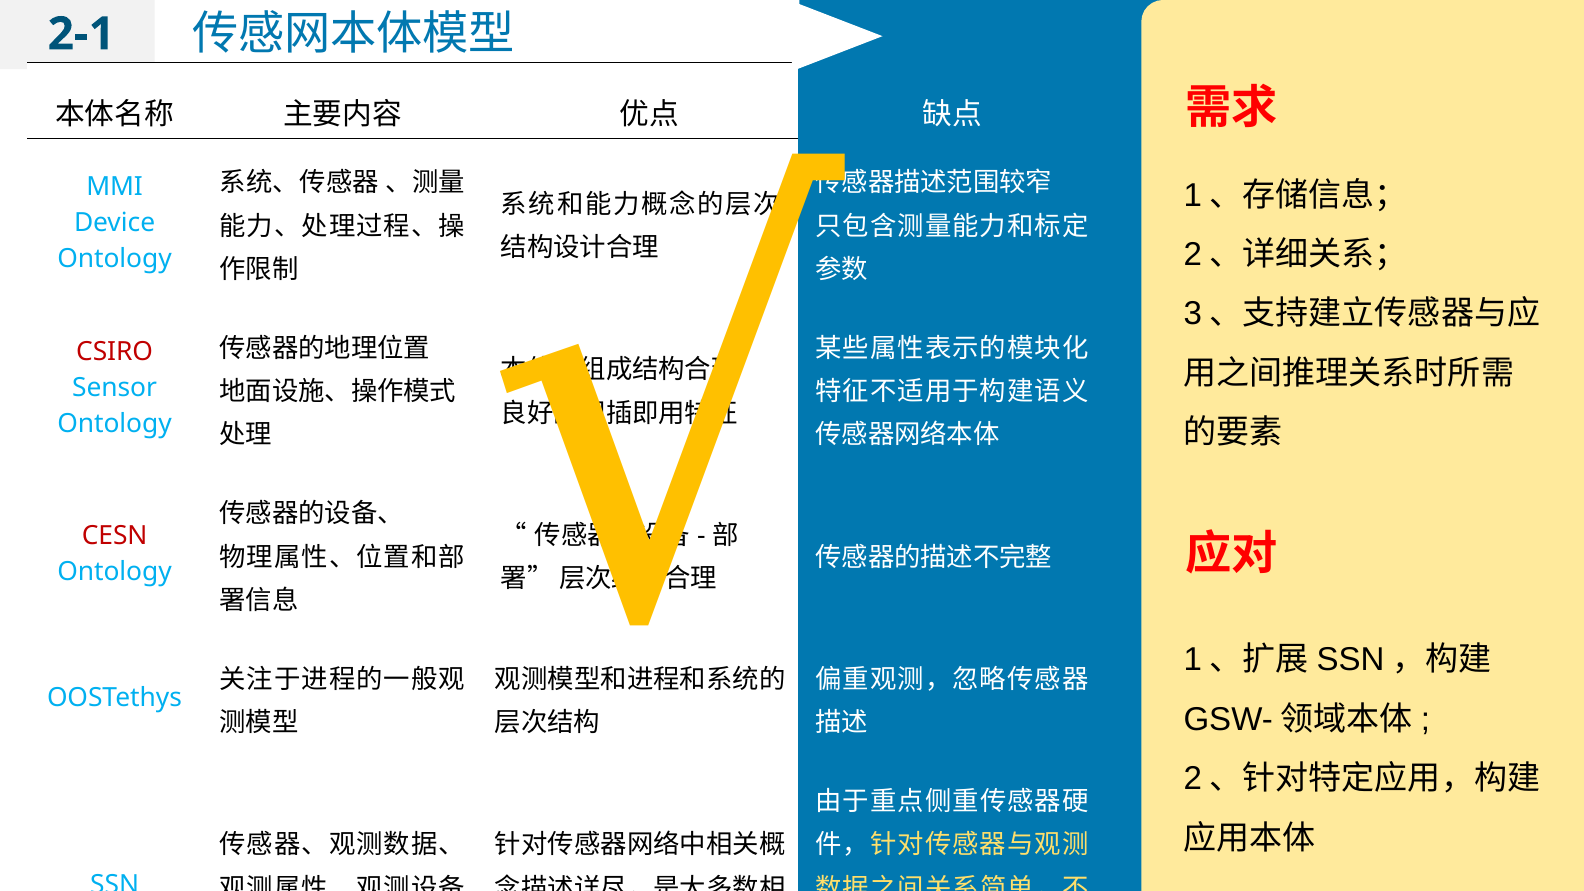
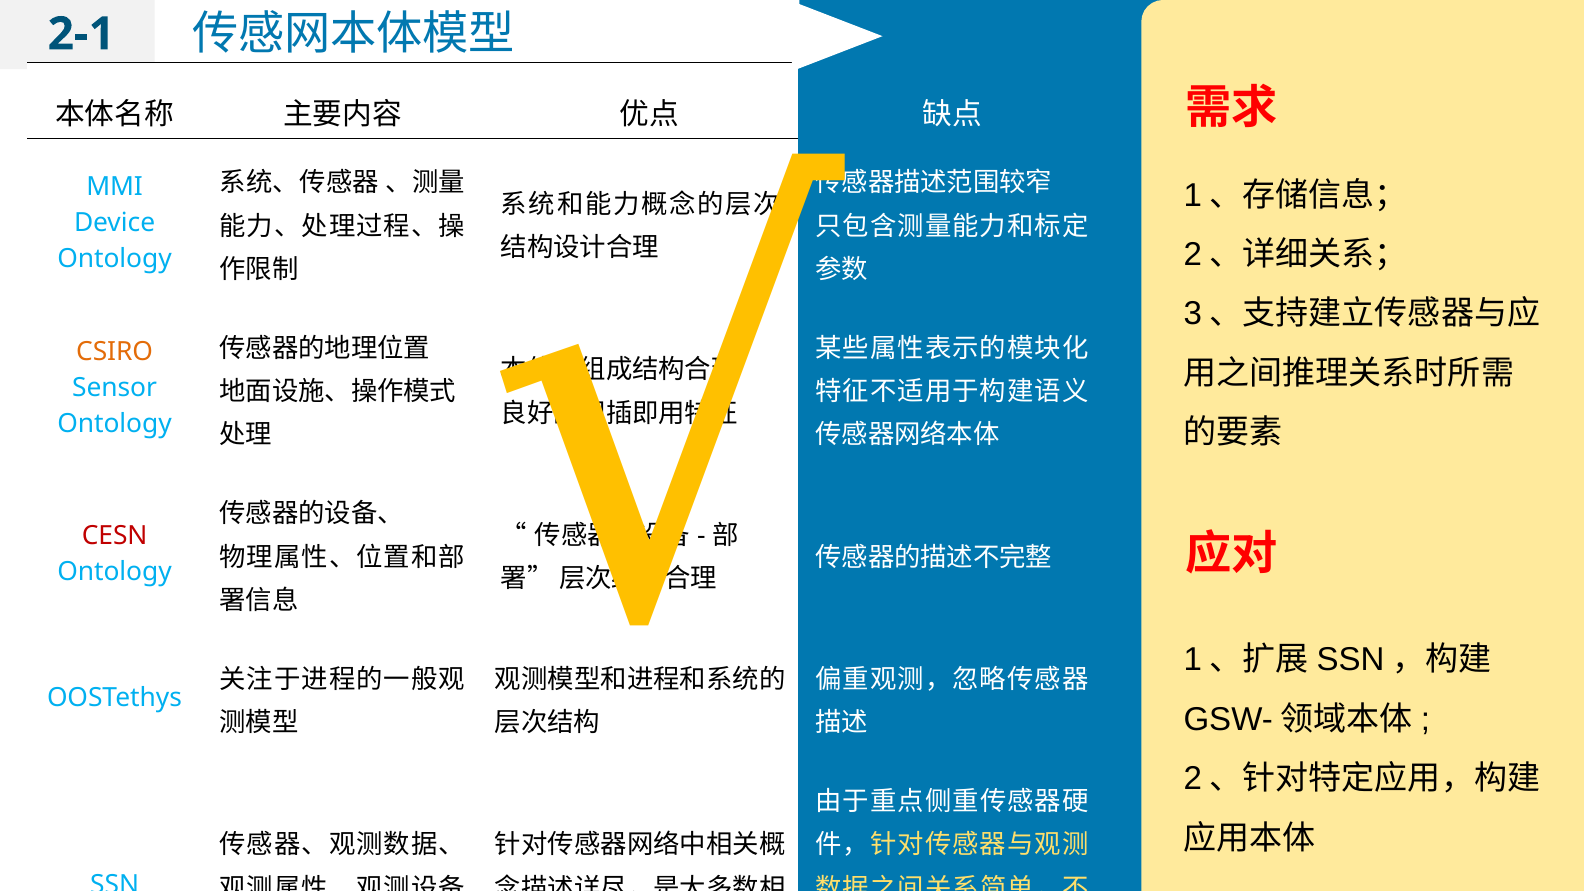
CSIRO colour: red -> orange (115, 352)
